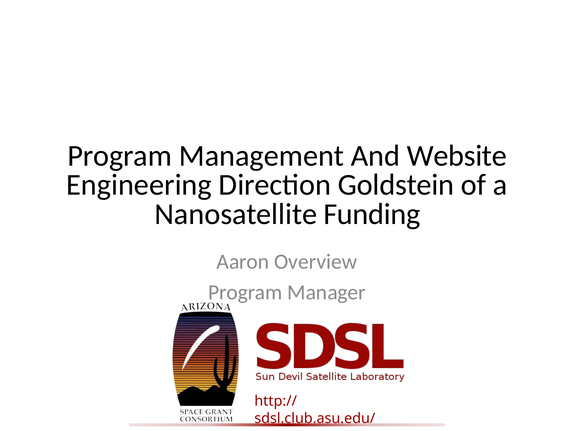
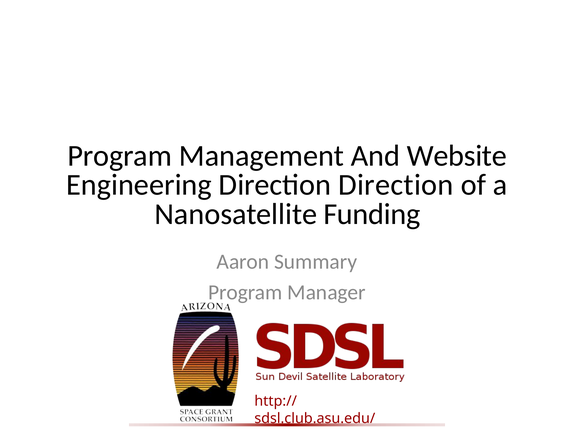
Direction Goldstein: Goldstein -> Direction (396, 185)
Overview: Overview -> Summary (316, 261)
